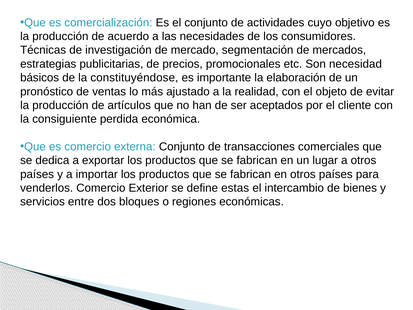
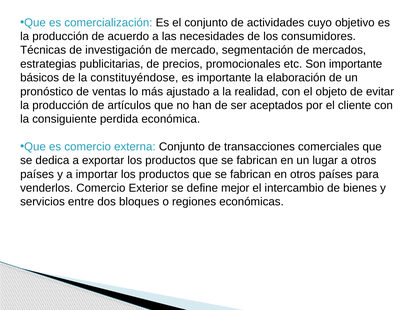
Son necesidad: necesidad -> importante (356, 64)
estas: estas -> mejor (235, 188)
